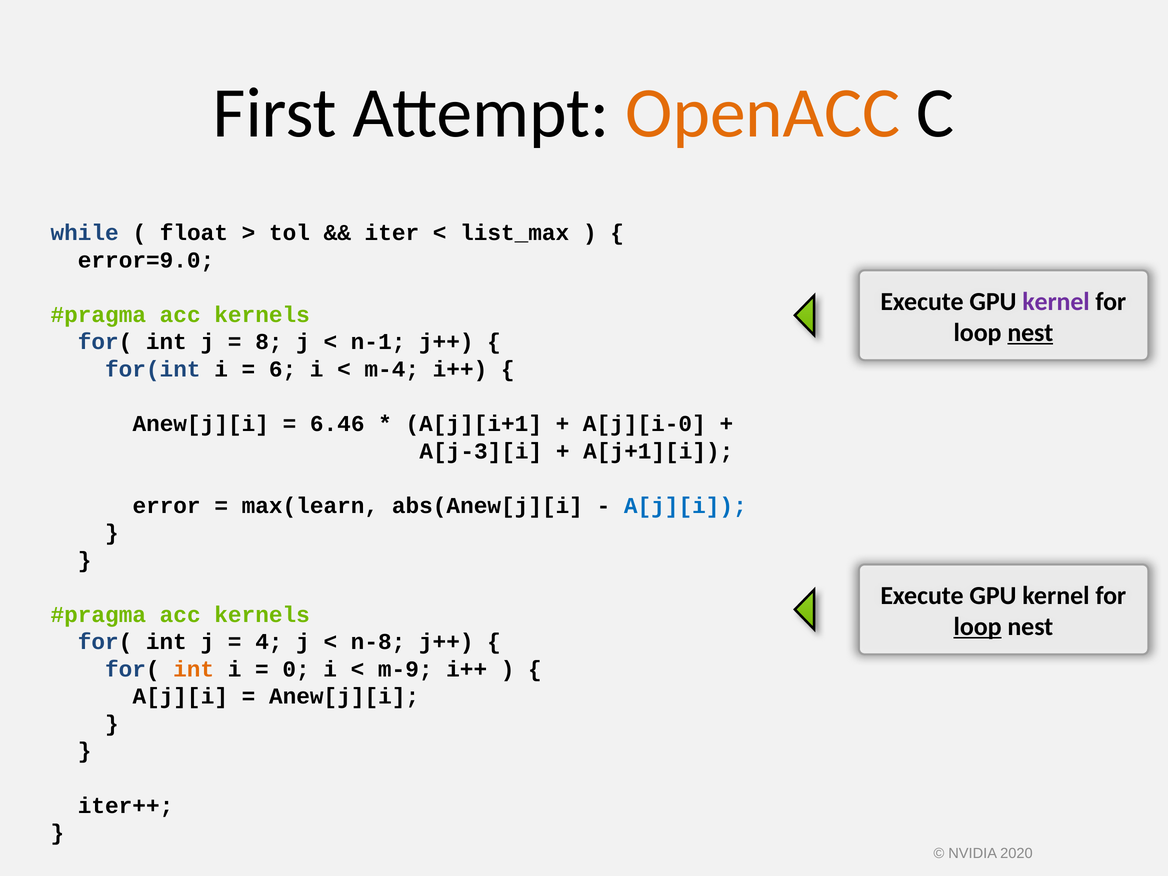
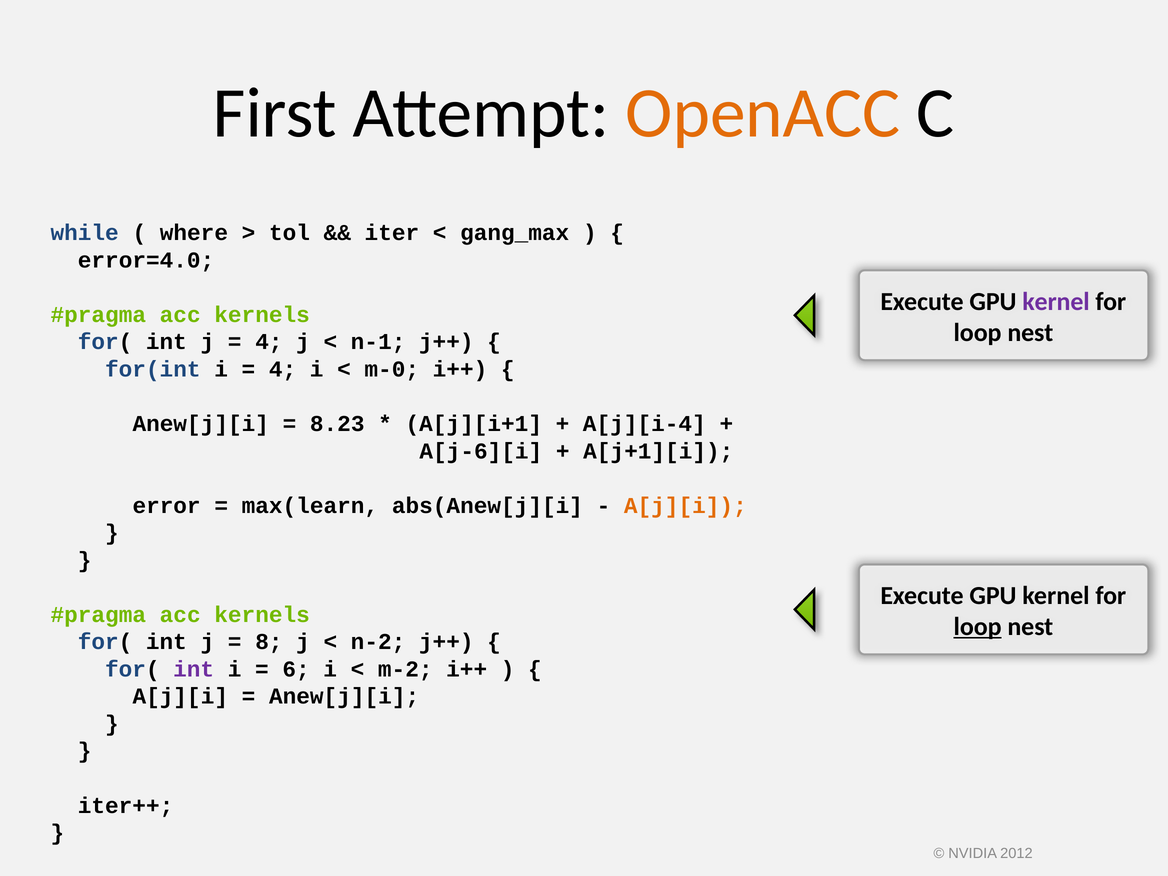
float: float -> where (194, 233)
list_max: list_max -> gang_max (515, 233)
error=9.0: error=9.0 -> error=4.0 (146, 260)
nest underline: present -> none (1030, 333)
8: 8 -> 4 (269, 342)
6: 6 -> 4 (283, 369)
m-4: m-4 -> m-0 (392, 369)
6.46: 6.46 -> 8.23 (337, 424)
A[j][i-0: A[j][i-0 -> A[j][i-4 (644, 424)
A[j-3][i: A[j-3][i -> A[j-6][i (481, 451)
A[j][i colour: blue -> orange (685, 506)
4: 4 -> 8 (269, 642)
n-8: n-8 -> n-2 (378, 642)
int colour: orange -> purple (194, 669)
0: 0 -> 6 (296, 669)
m-9: m-9 -> m-2 (405, 669)
2020: 2020 -> 2012 (1016, 854)
